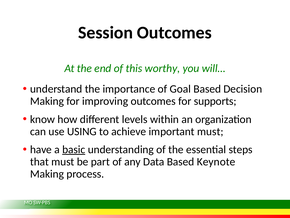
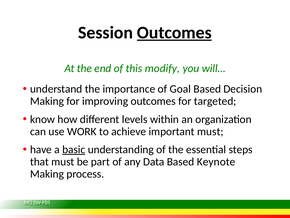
Outcomes underline: none -> present (174, 32)
worthy: worthy -> modify (162, 68)
supports: supports -> targeted (215, 101)
USING: USING -> WORK (82, 131)
